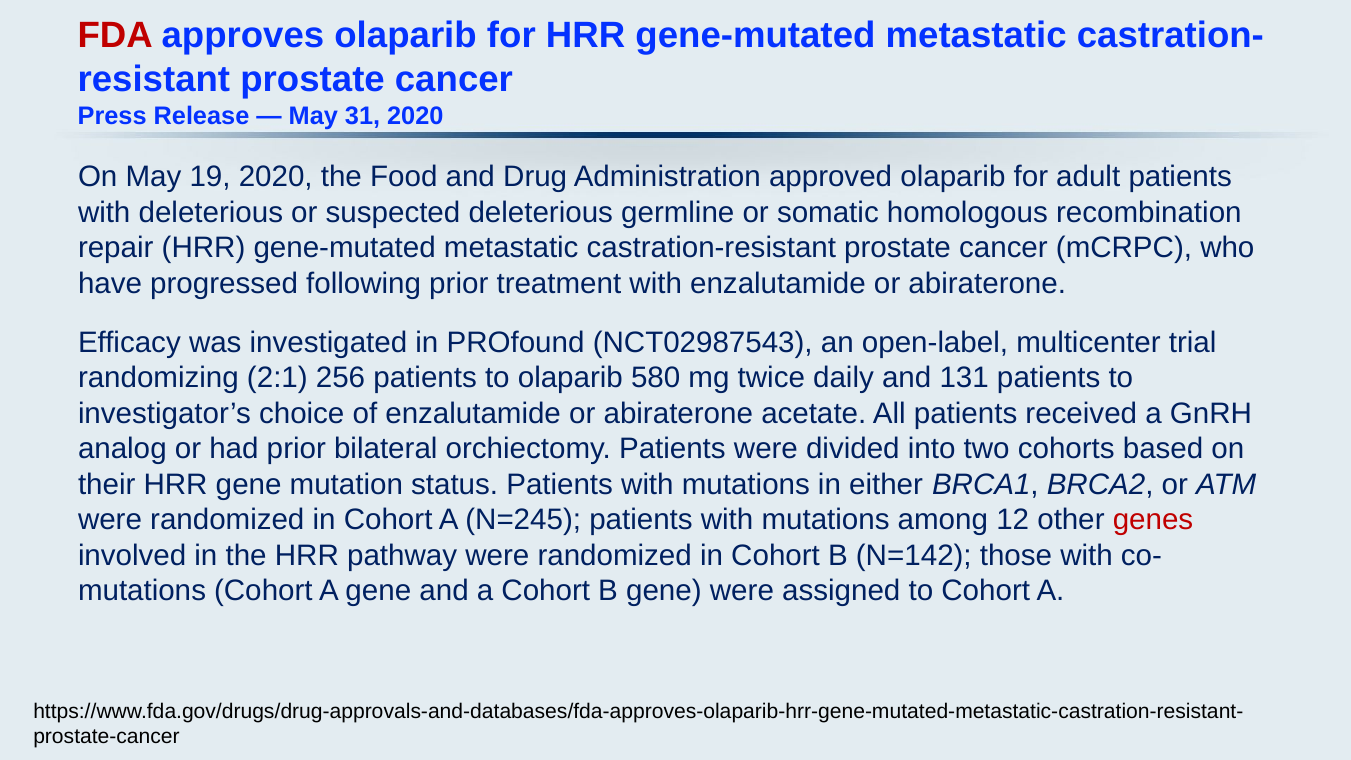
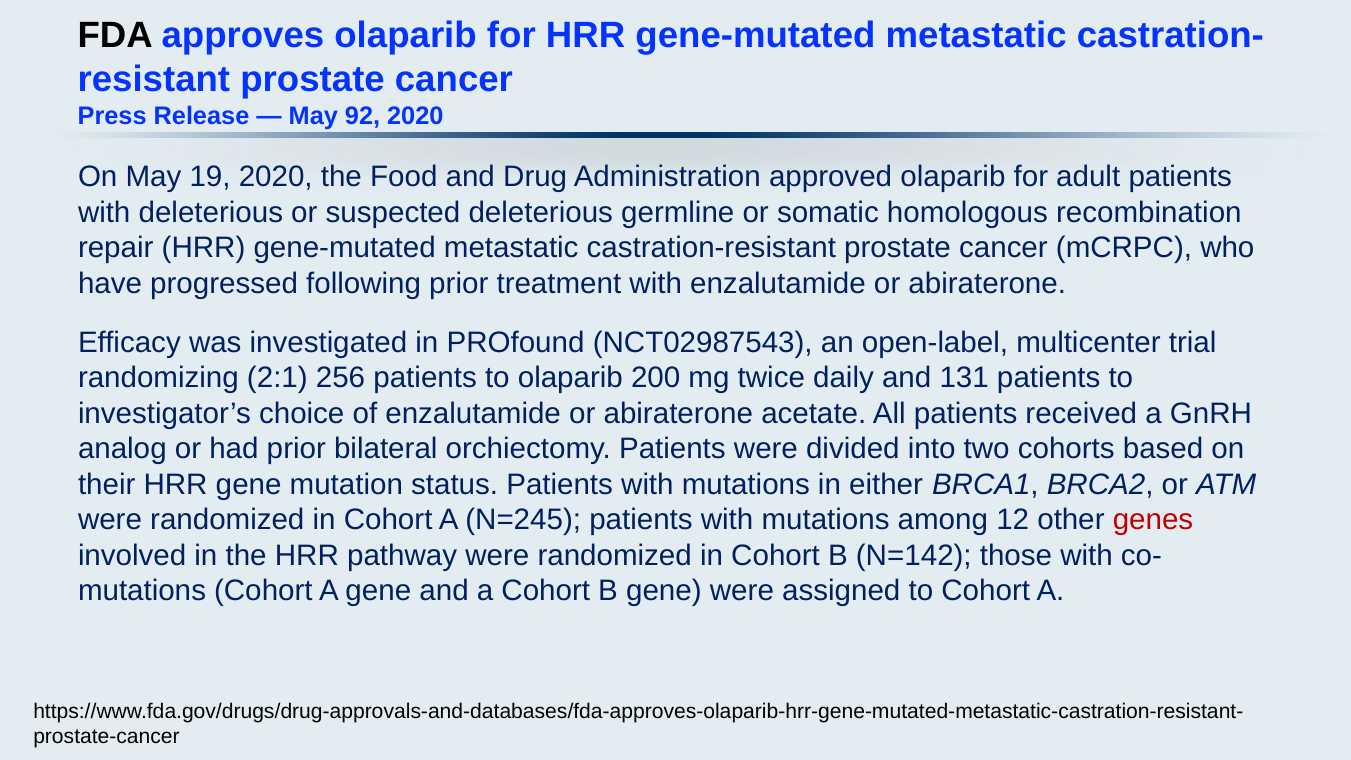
FDA colour: red -> black (115, 36)
31: 31 -> 92 (363, 116)
580: 580 -> 200 (656, 378)
